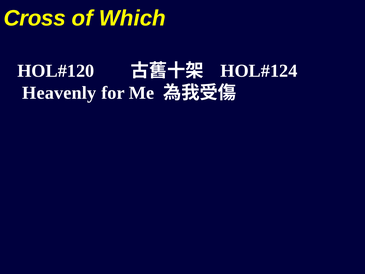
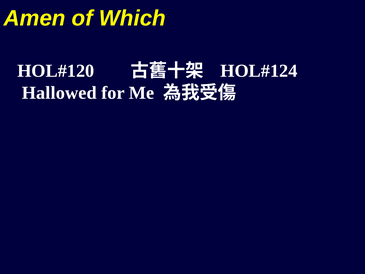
Cross: Cross -> Amen (35, 18)
Heavenly: Heavenly -> Hallowed (59, 93)
